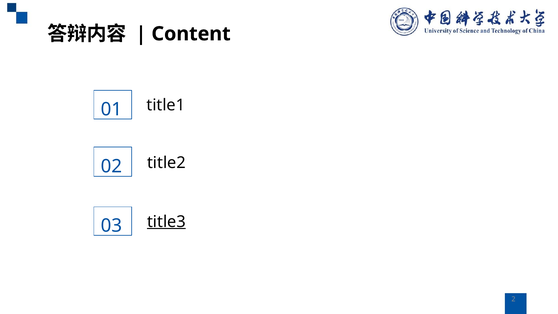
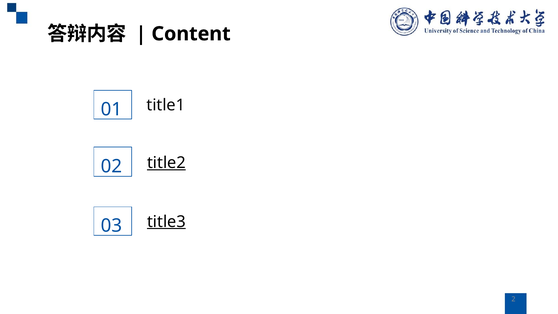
title2 underline: none -> present (166, 163)
